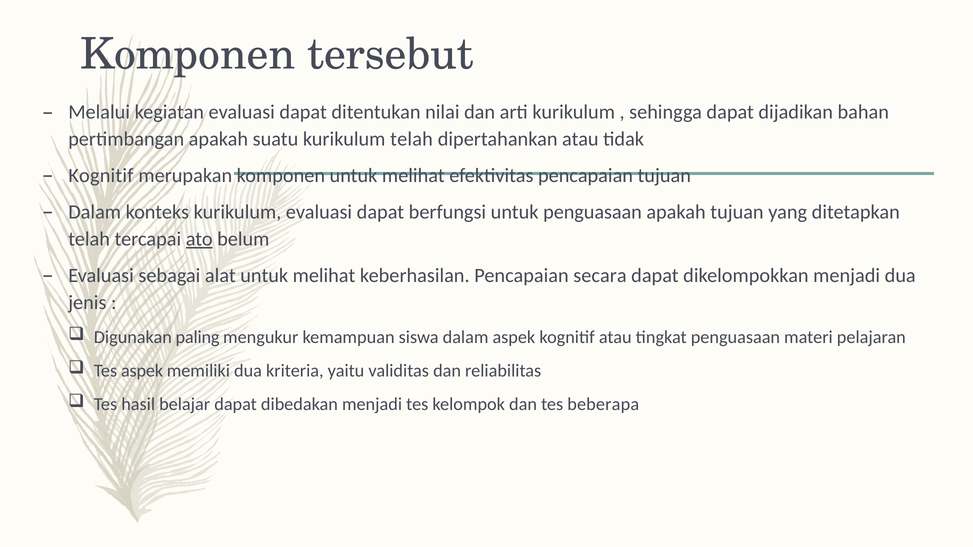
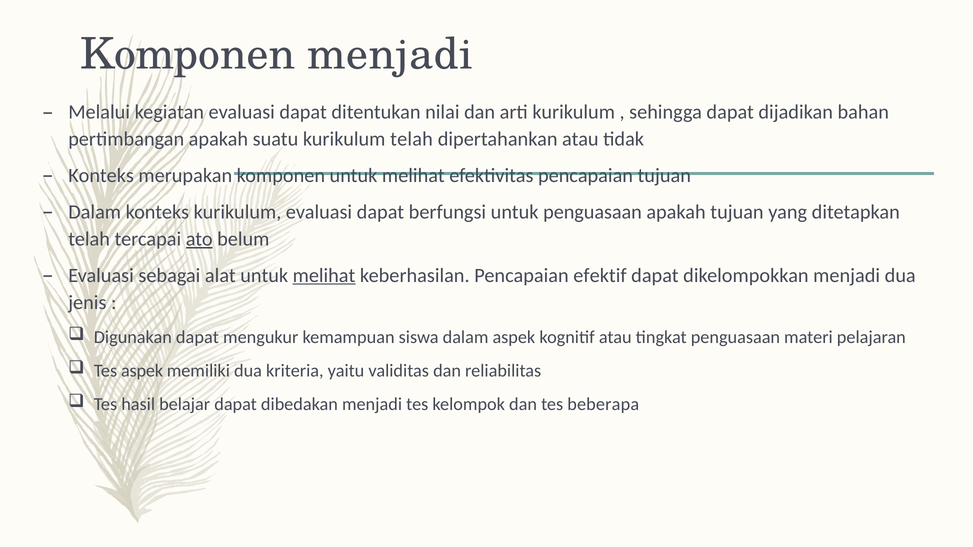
Komponen tersebut: tersebut -> menjadi (390, 54)
Kognitif: Kognitif -> Konteks (101, 176)
melihat underline: none -> present (324, 275)
secara: secara -> efektif (600, 275)
Digunakan paling: paling -> dapat (197, 337)
